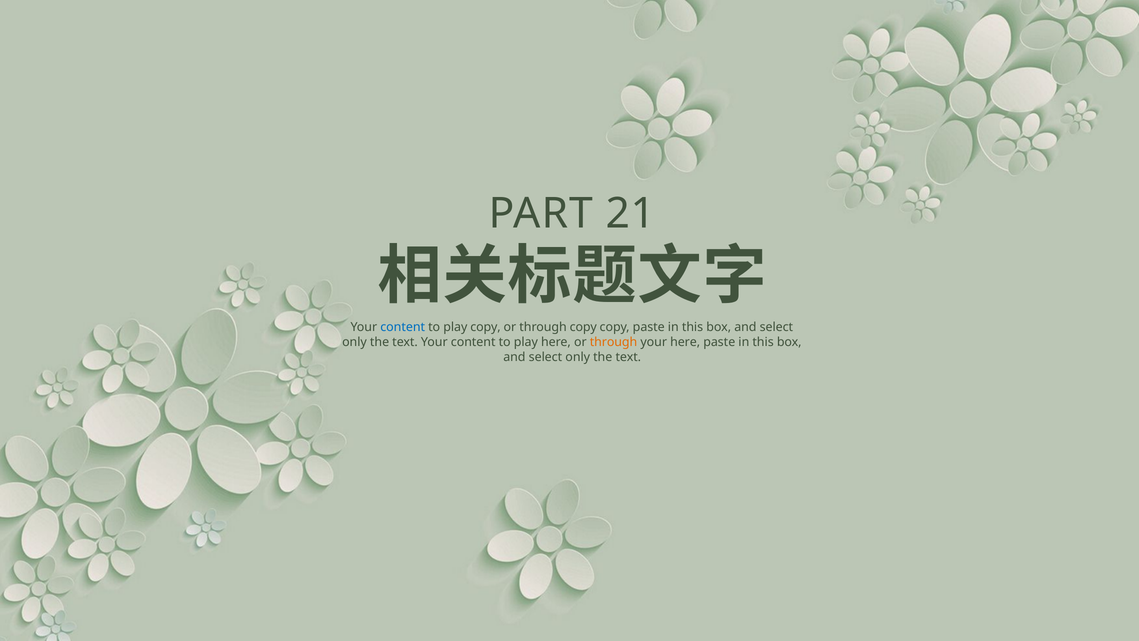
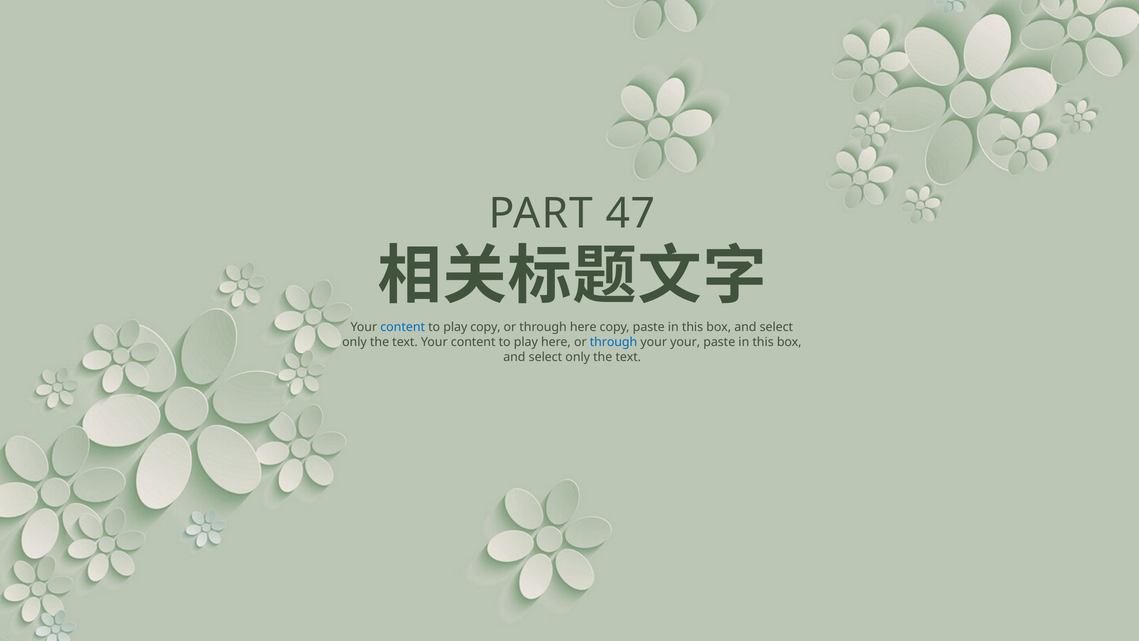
21: 21 -> 47 (630, 214)
through copy: copy -> here (583, 327)
through colour: orange -> blue (614, 342)
your here: here -> your (685, 342)
